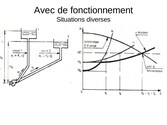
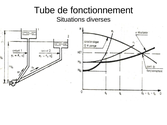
Avec: Avec -> Tube (45, 10)
